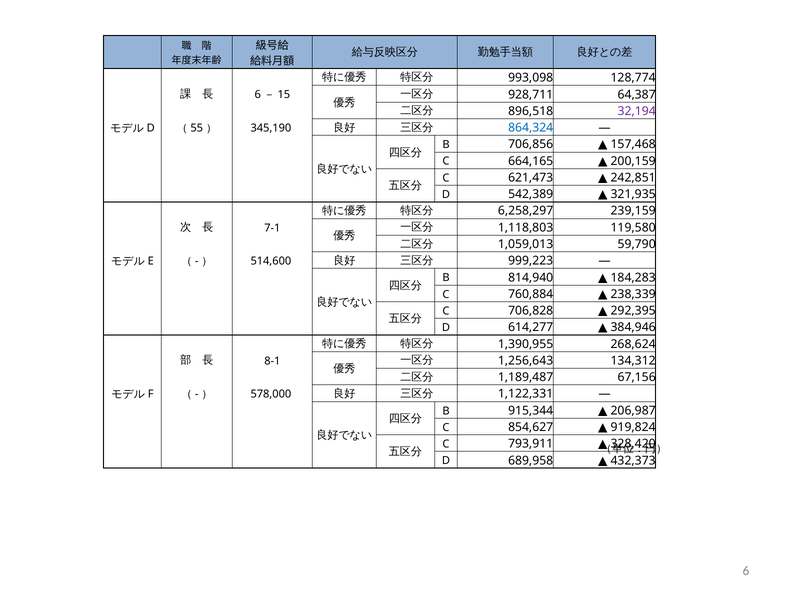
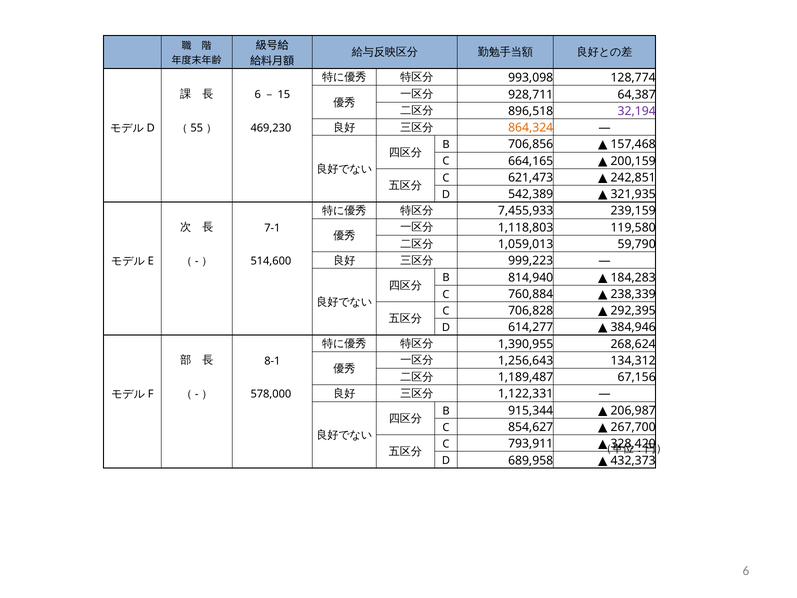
345,190: 345,190 -> 469,230 (271, 128)
864,324 colour: blue -> orange (531, 128)
6,258,297: 6,258,297 -> 7,455,933 (526, 211)
919,824: 919,824 -> 267,700 (633, 427)
